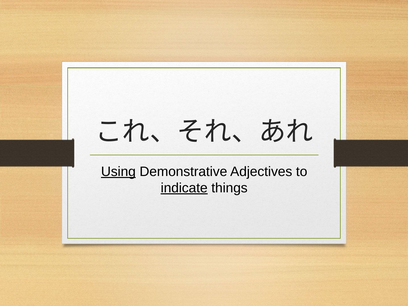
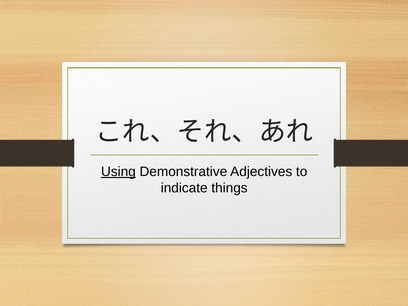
indicate underline: present -> none (184, 188)
